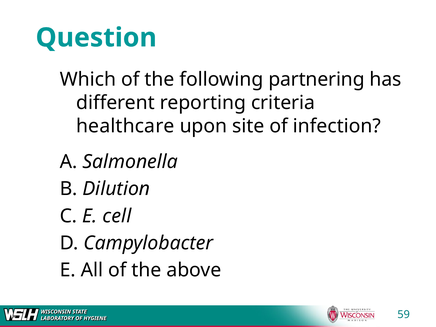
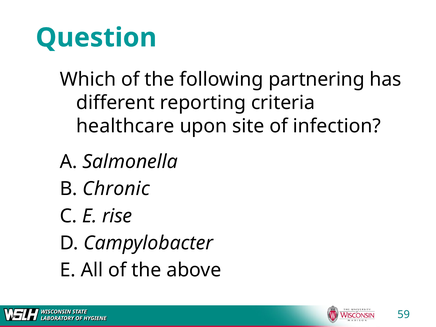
Dilution: Dilution -> Chronic (116, 189)
cell: cell -> rise (117, 216)
